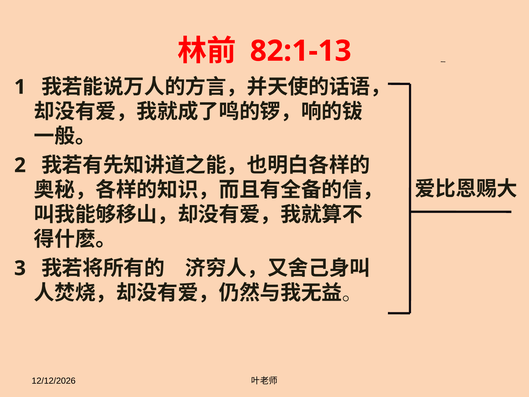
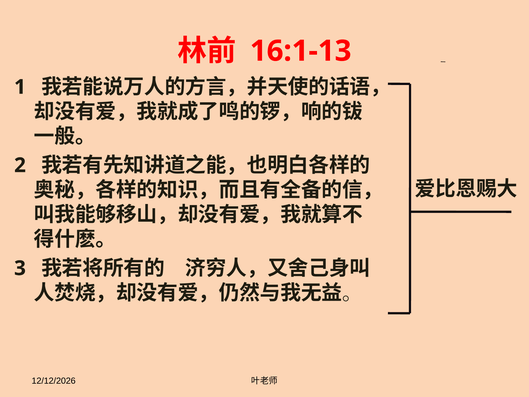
82:1-13: 82:1-13 -> 16:1-13 (301, 51)
